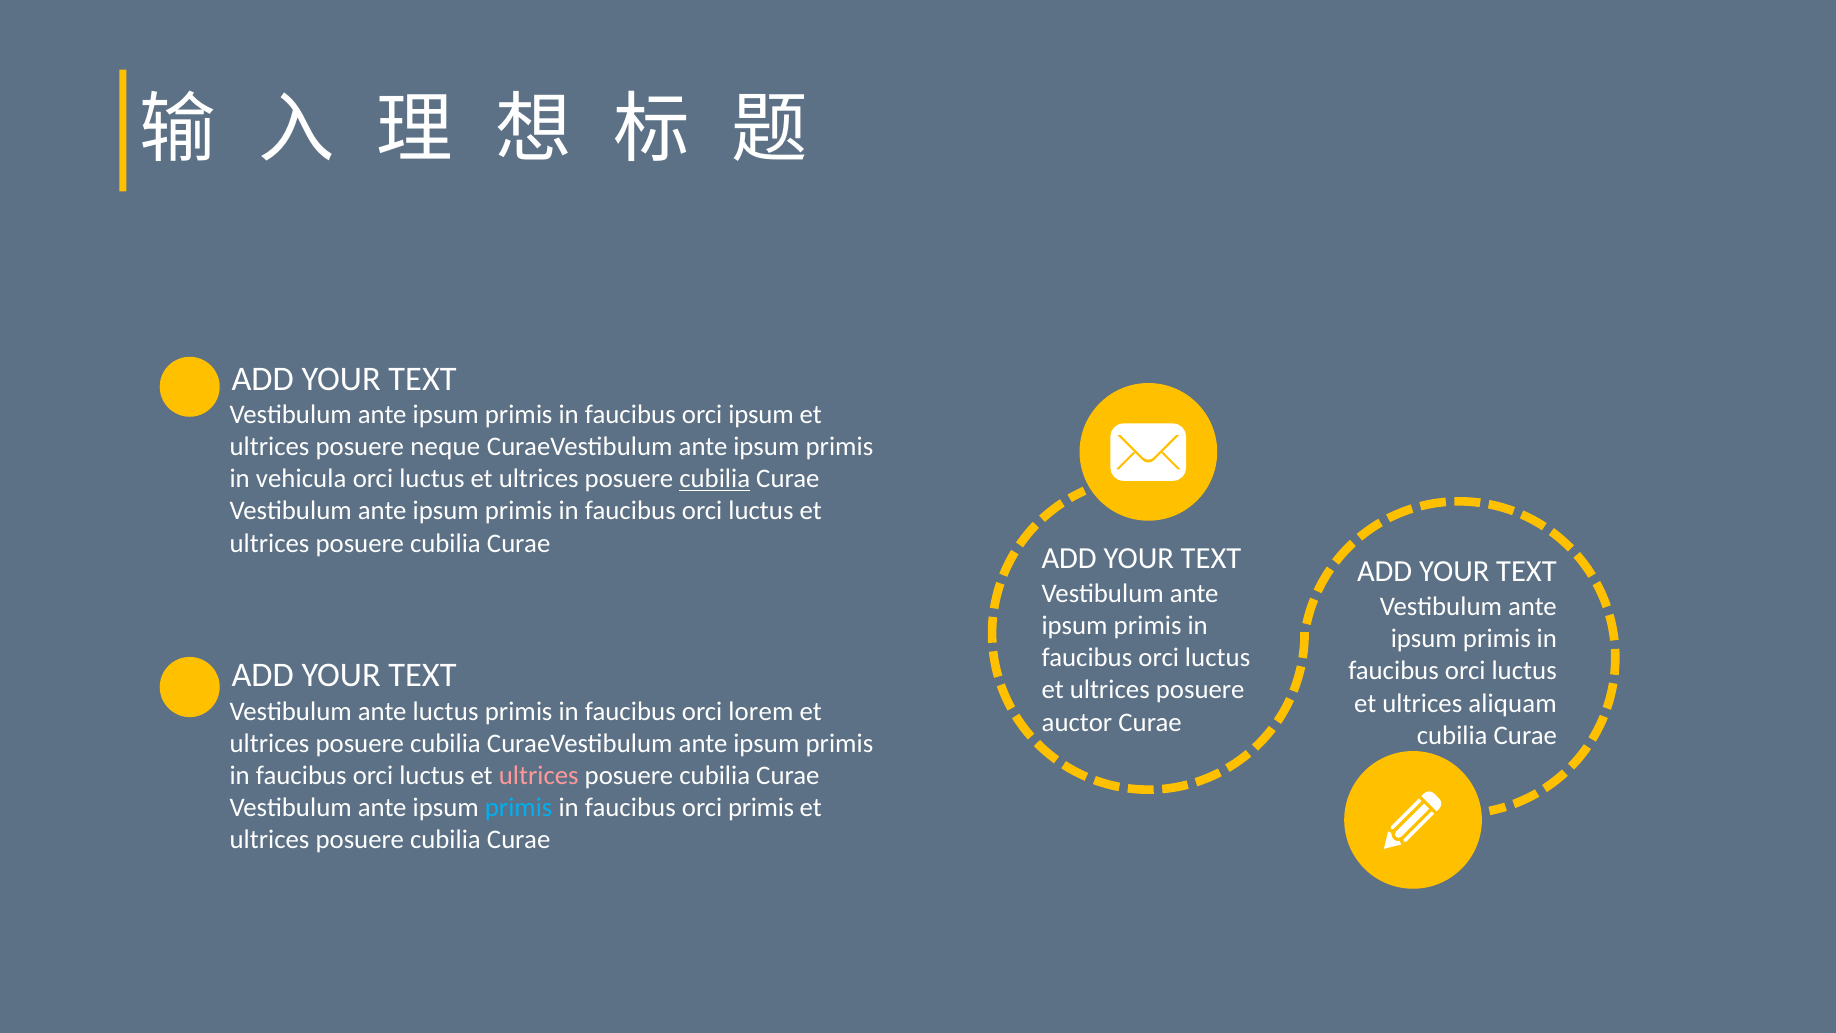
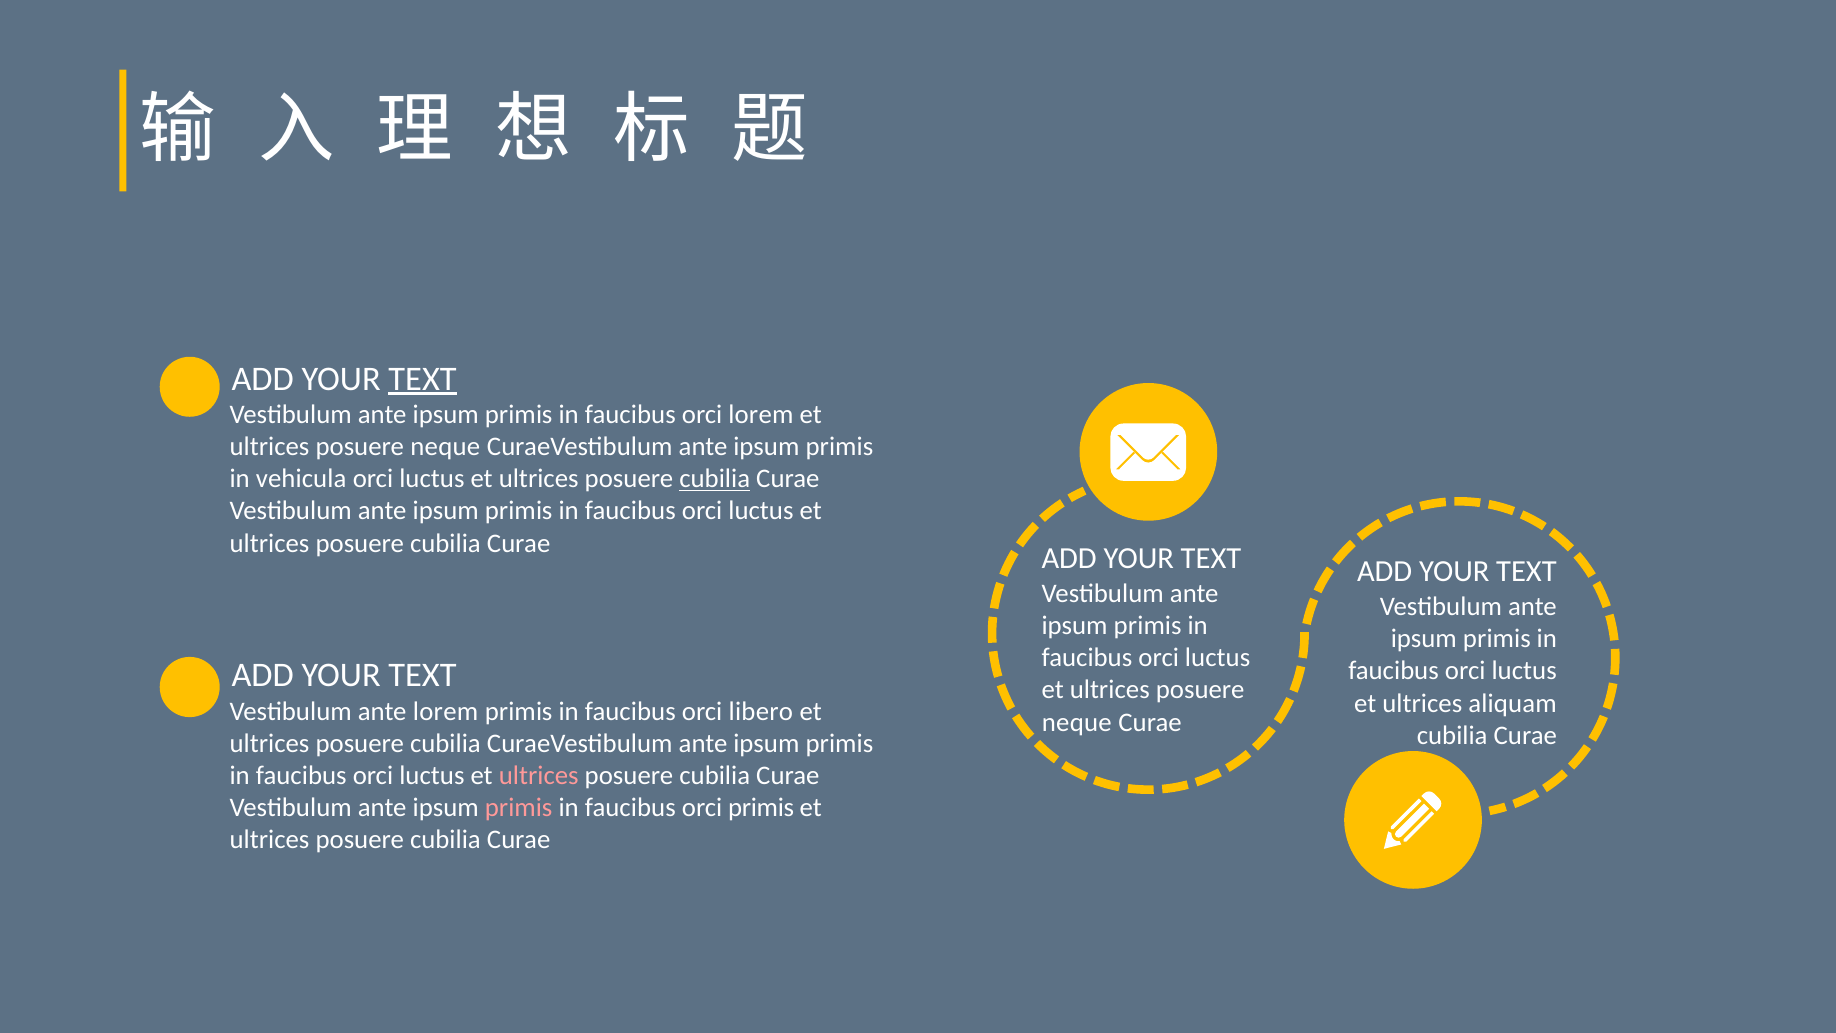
TEXT underline: none -> present (423, 379)
orci ipsum: ipsum -> lorem (761, 415)
ante luctus: luctus -> lorem (446, 711)
lorem: lorem -> libero (761, 711)
auctor: auctor -> neque (1077, 722)
primis colour: light blue -> pink (519, 807)
